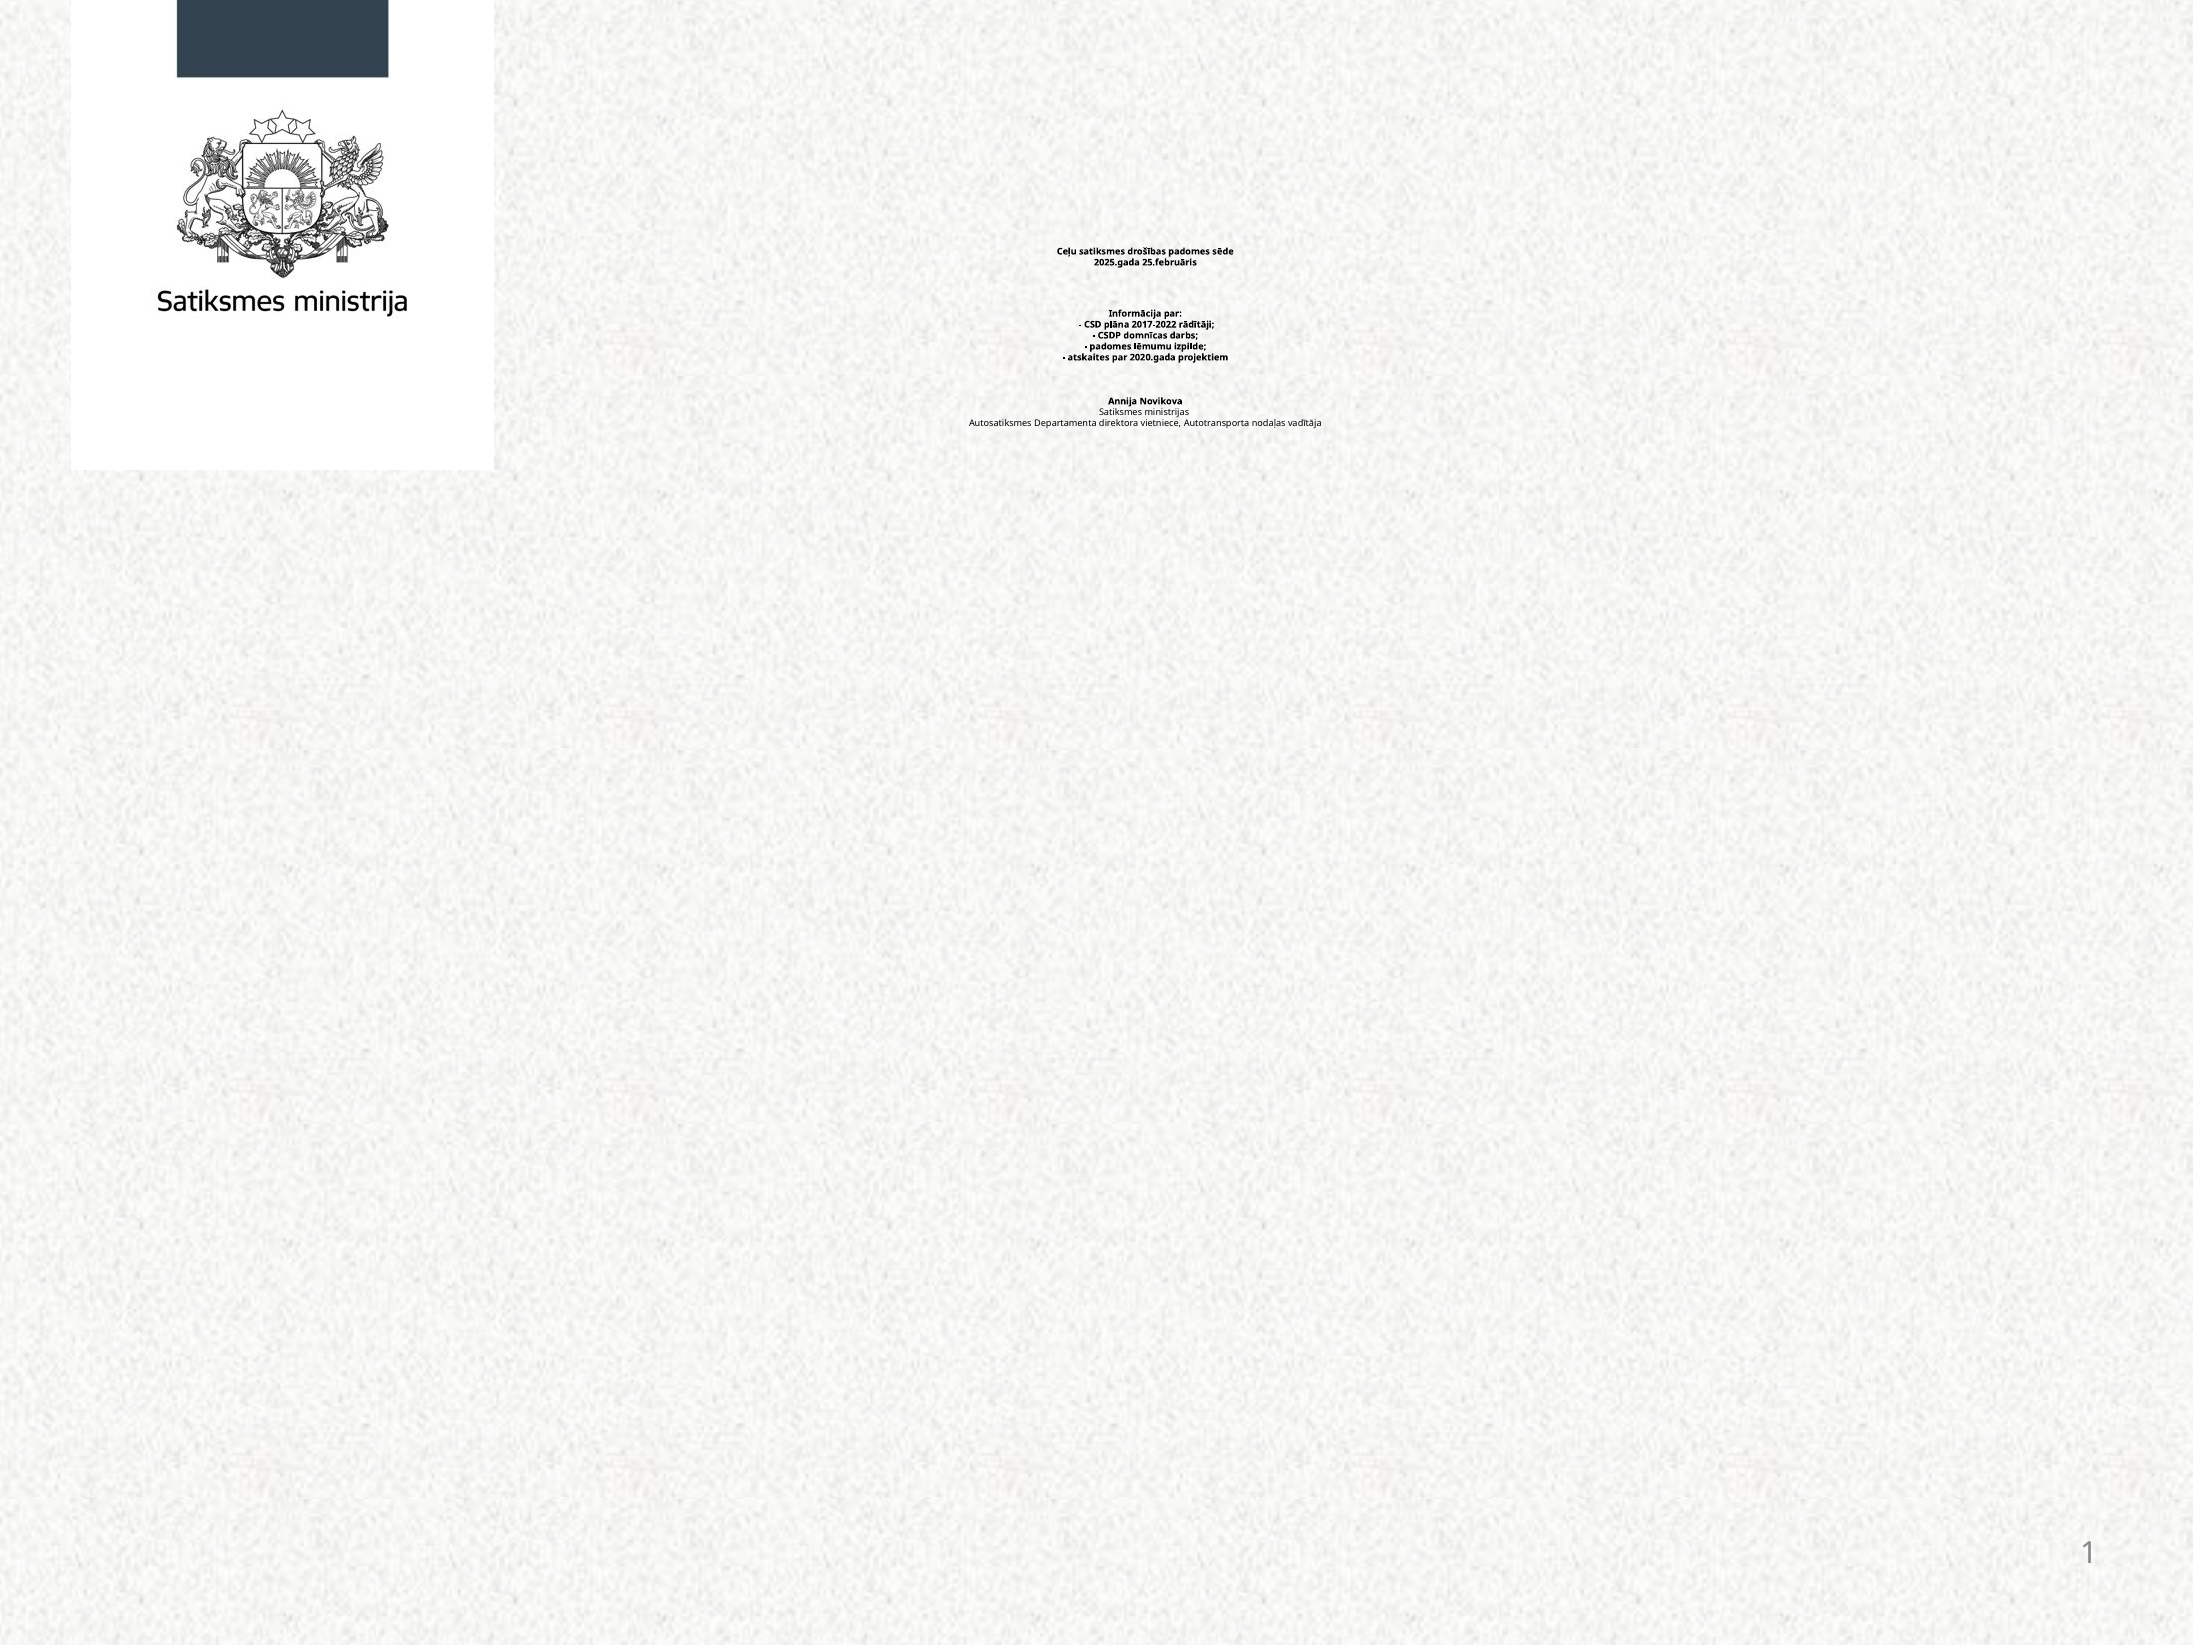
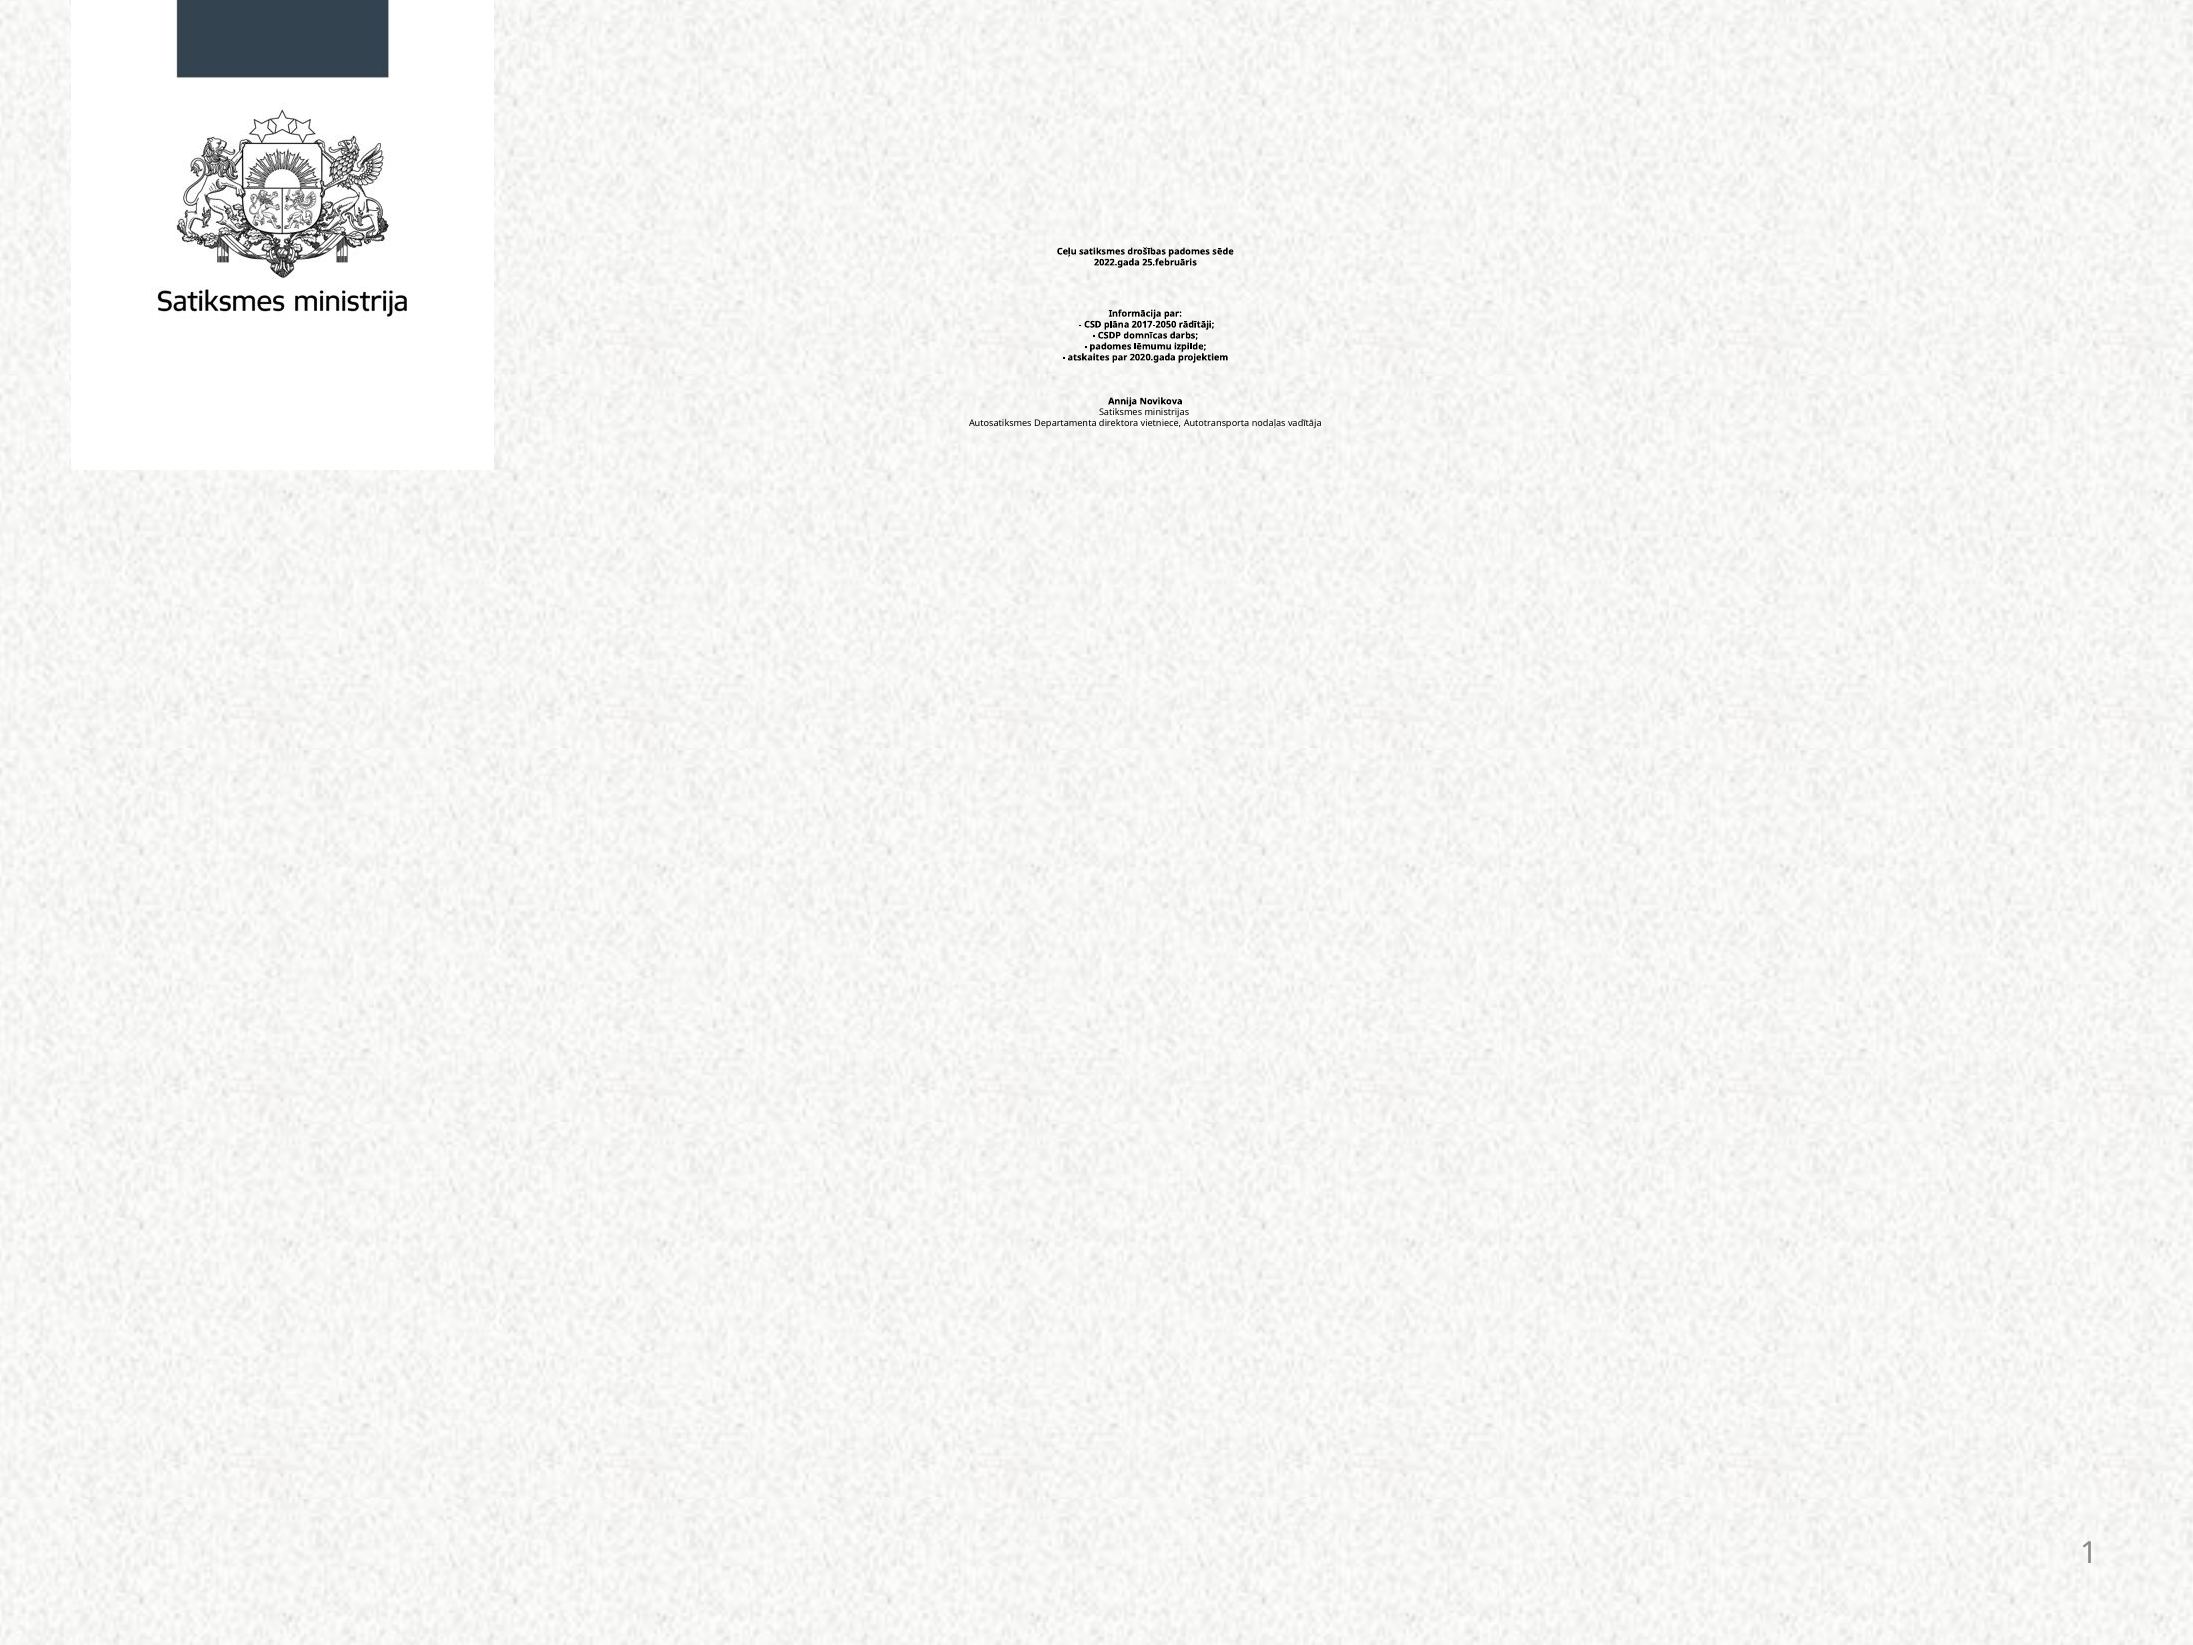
2025.gada: 2025.gada -> 2022.gada (1117, 262)
2017-2022: 2017-2022 -> 2017-2050 (1154, 324)
